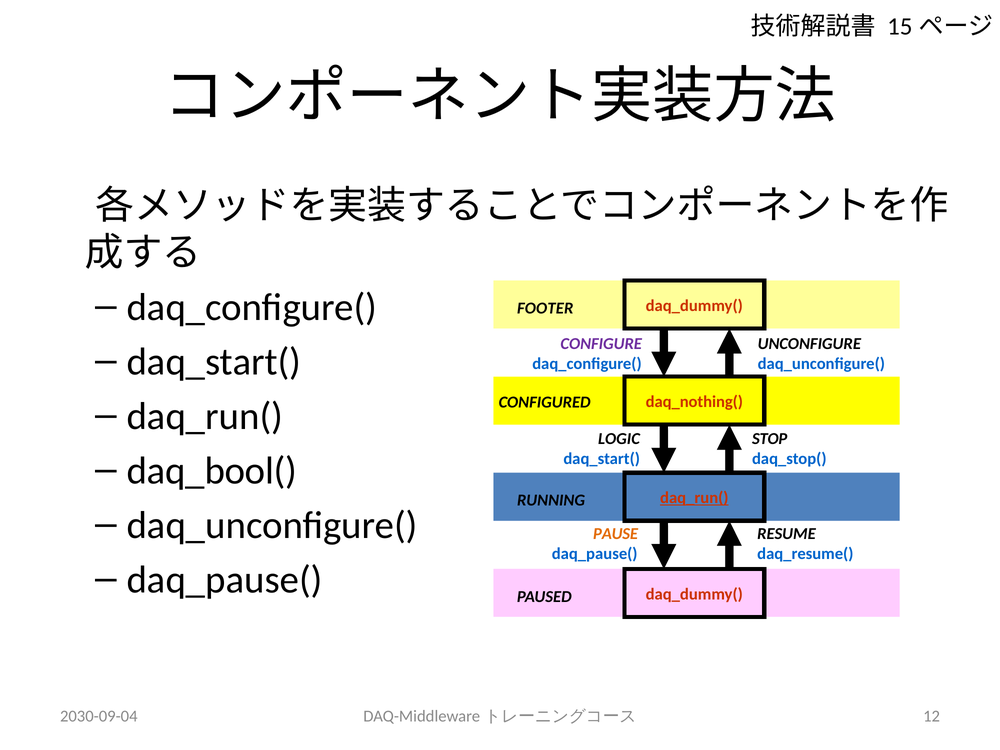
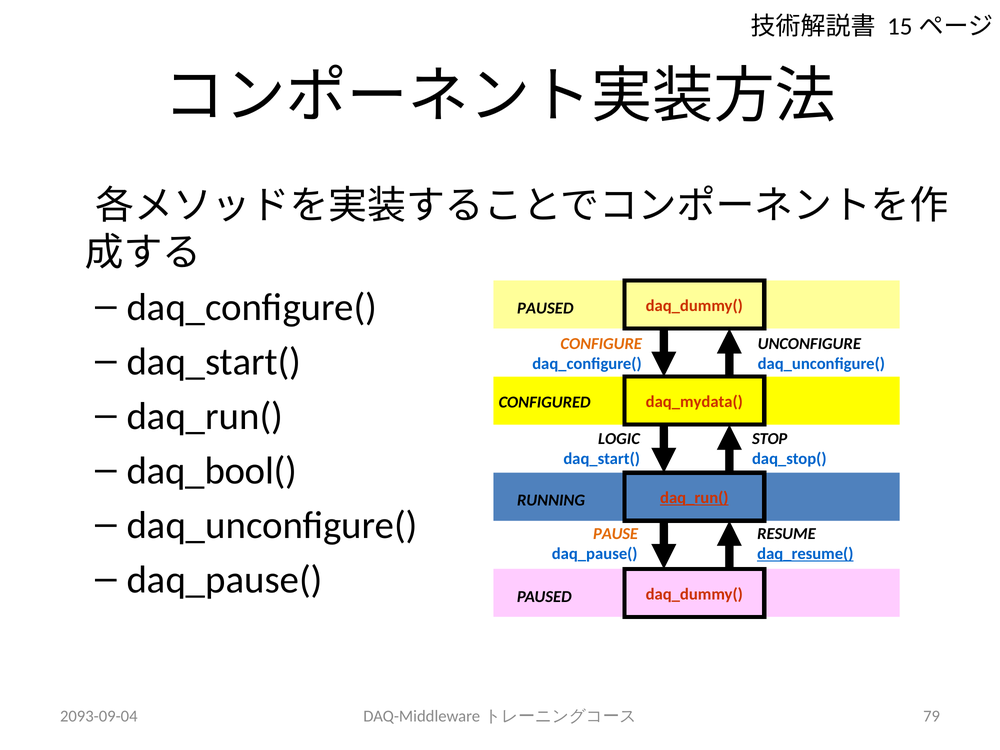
FOOTER: FOOTER -> PAUSED (545, 308)
CONFIGURE colour: purple -> orange (601, 344)
daq_nothing(: daq_nothing( -> daq_mydata( (694, 402)
daq_resume( underline: none -> present (805, 554)
2030-09-04: 2030-09-04 -> 2093-09-04 (99, 716)
12: 12 -> 79 (932, 716)
